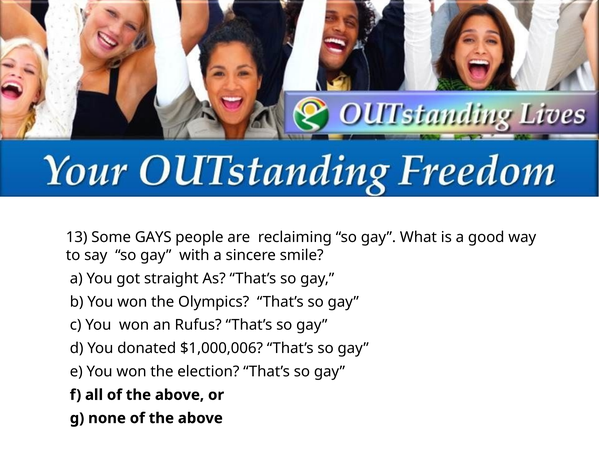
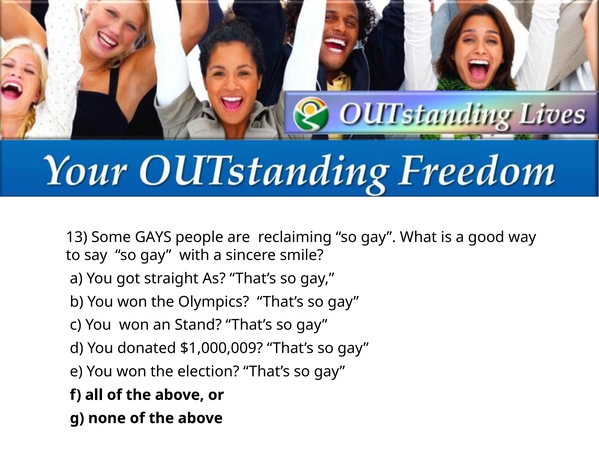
Rufus: Rufus -> Stand (198, 325)
$1,000,006: $1,000,006 -> $1,000,009 (222, 349)
